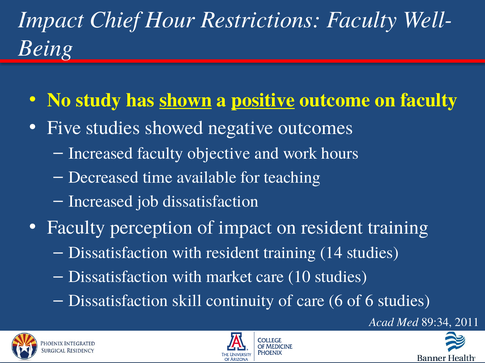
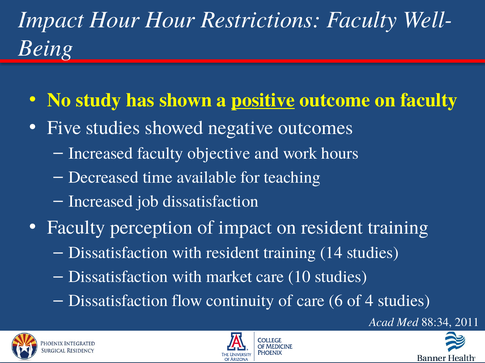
Impact Chief: Chief -> Hour (114, 20)
shown underline: present -> none (186, 100)
skill: skill -> flow (187, 301)
of 6: 6 -> 4 (370, 301)
89:34: 89:34 -> 88:34 (437, 323)
